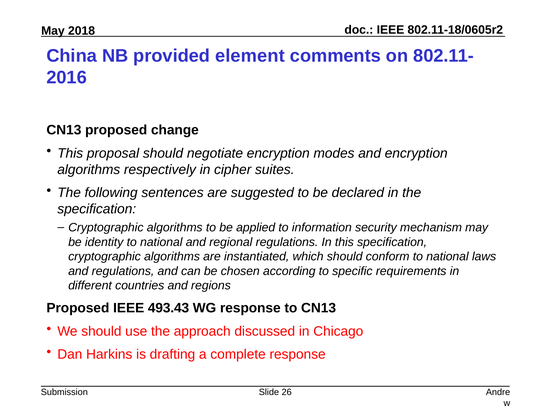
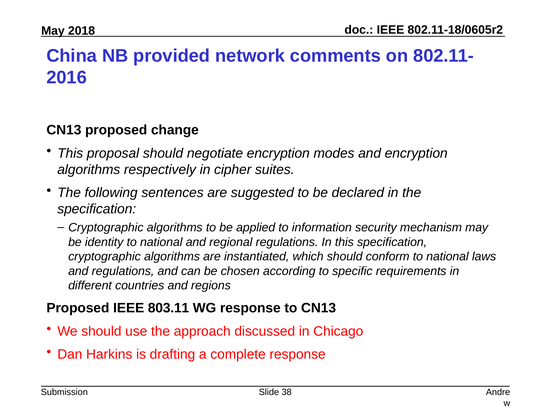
element: element -> network (250, 56)
493.43: 493.43 -> 803.11 (169, 308)
26: 26 -> 38 (287, 393)
